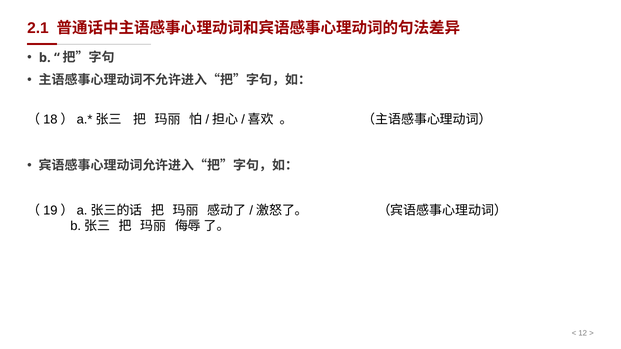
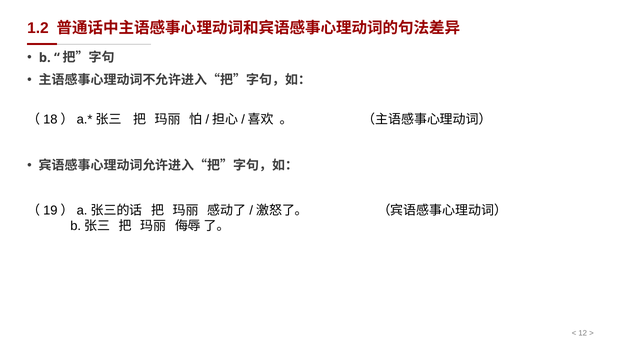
2.1: 2.1 -> 1.2 (38, 28)
